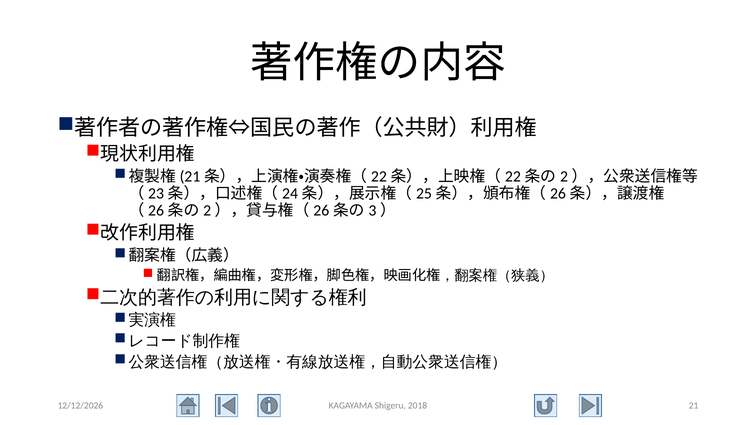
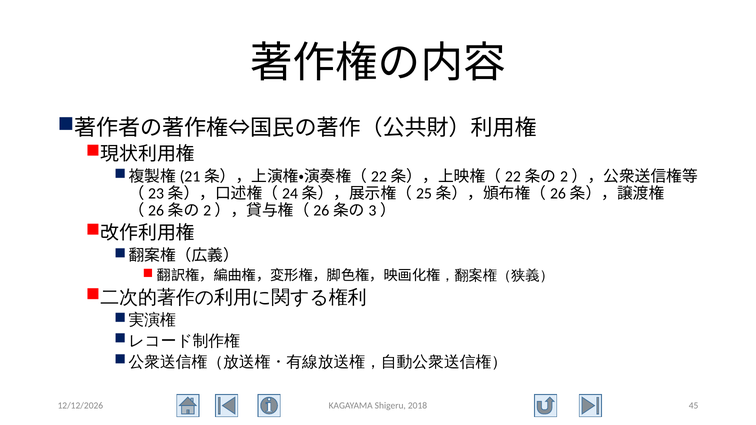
21: 21 -> 45 (694, 406)
